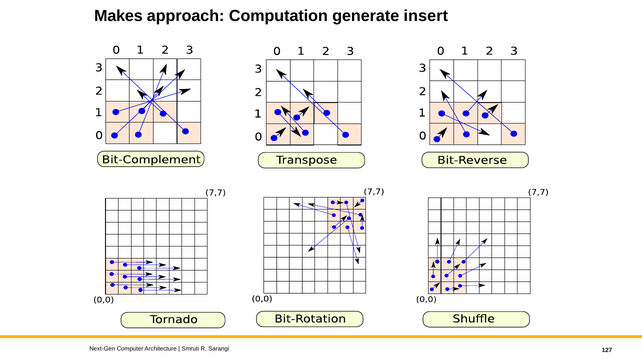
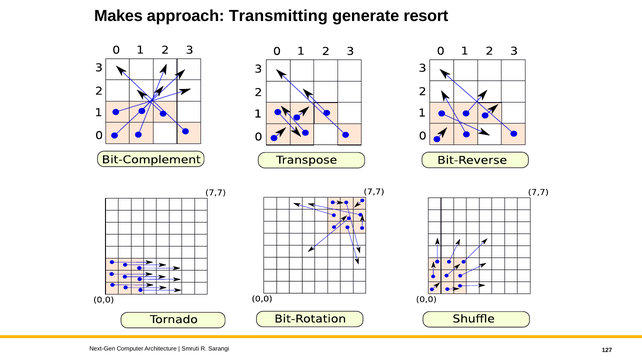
Computation: Computation -> Transmitting (278, 16)
insert: insert -> resort (426, 16)
